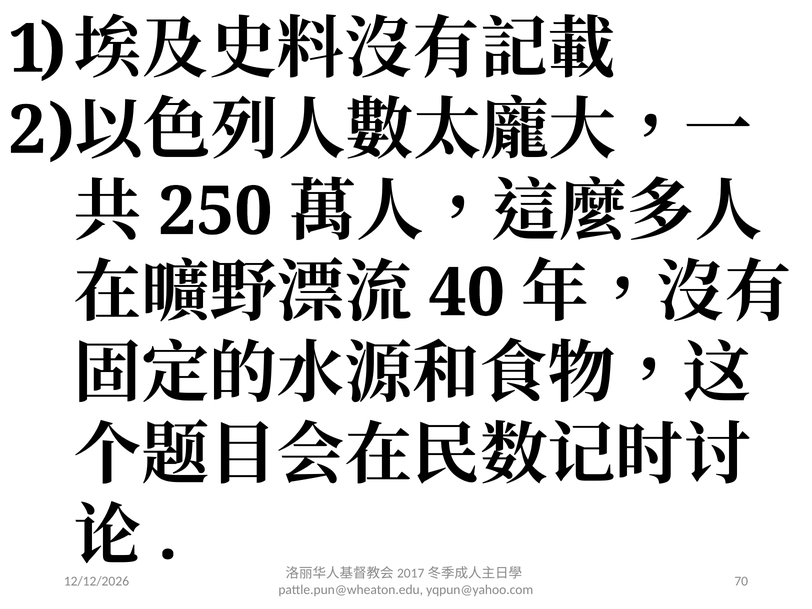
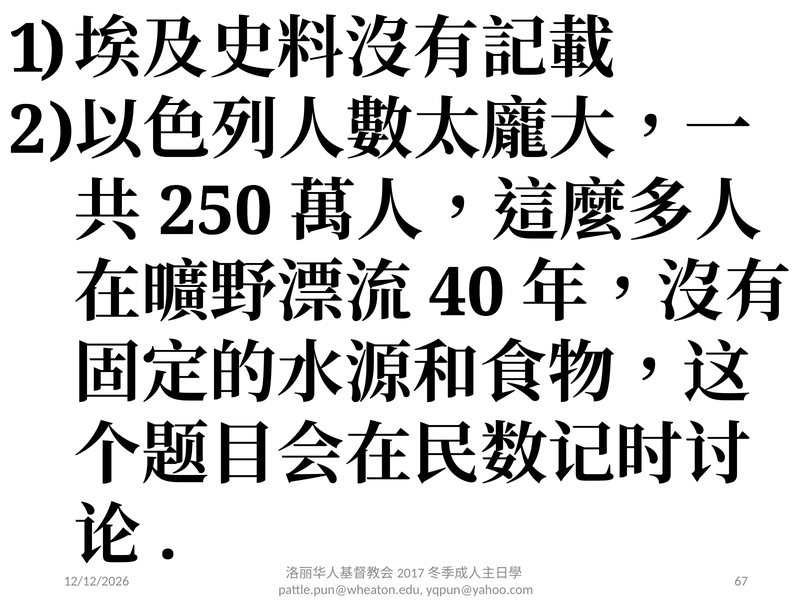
70: 70 -> 67 (741, 581)
